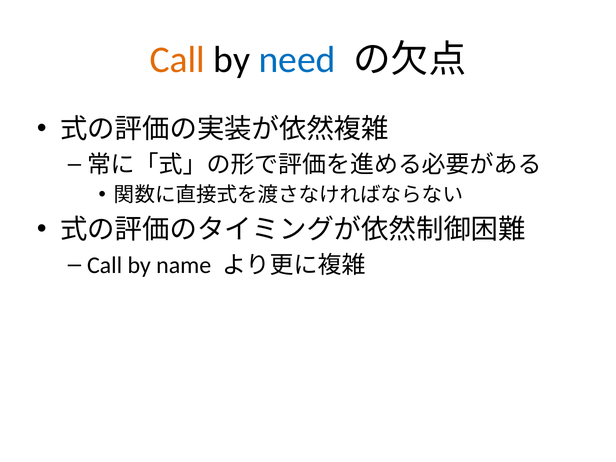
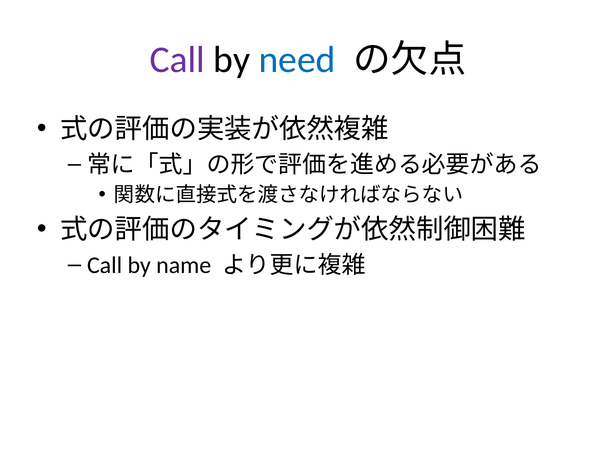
Call colour: orange -> purple (177, 60)
